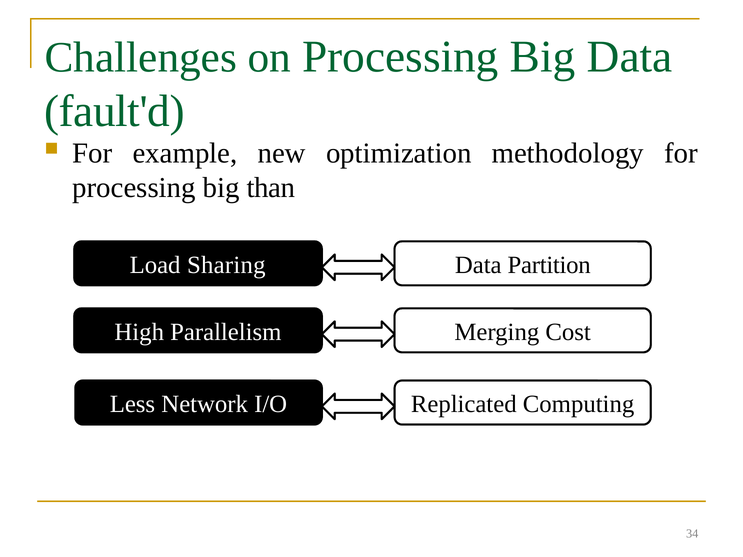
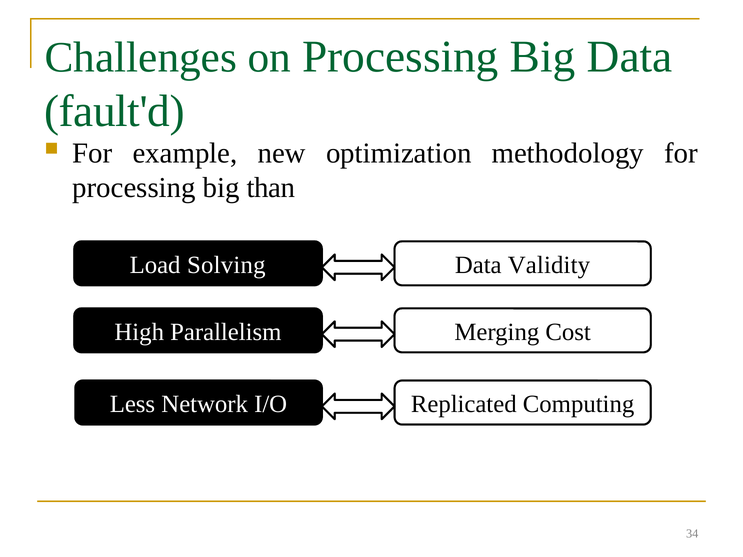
Sharing: Sharing -> Solving (226, 265)
Partition: Partition -> Validity (549, 265)
